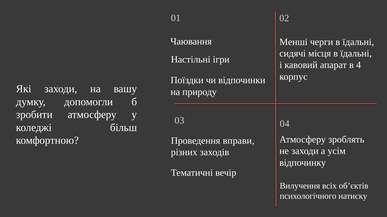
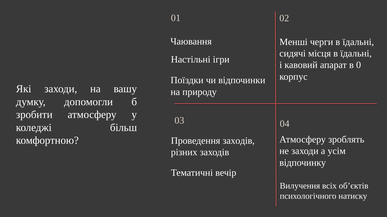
4: 4 -> 0 (359, 65)
Проведення вправи: вправи -> заходів (239, 141)
